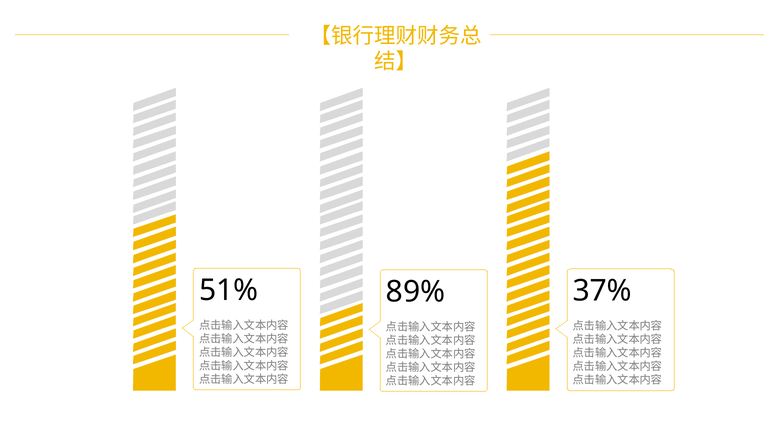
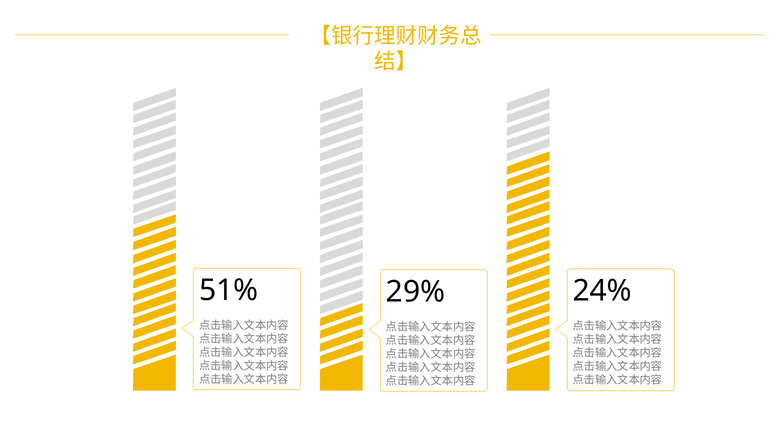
37%: 37% -> 24% (602, 291)
89%: 89% -> 29% (416, 292)
